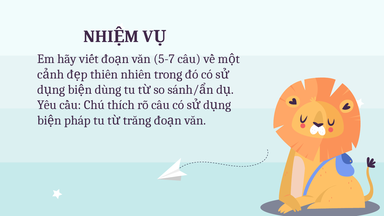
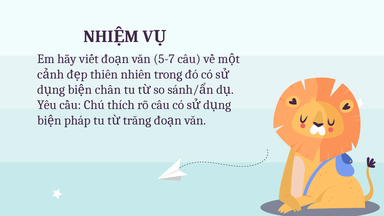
dùng: dùng -> chân (108, 90)
